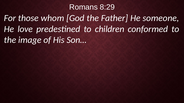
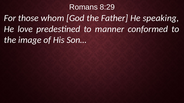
someone: someone -> speaking (161, 18)
children: children -> manner (110, 29)
